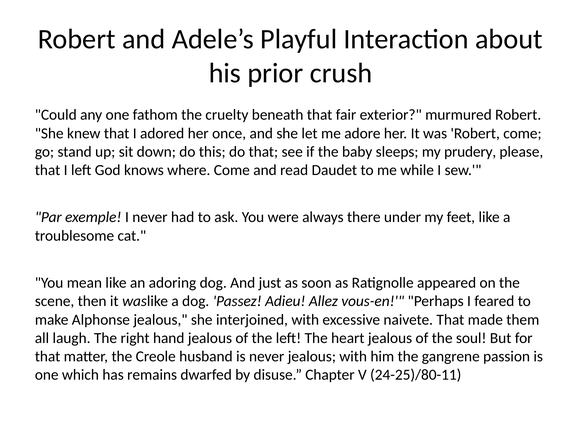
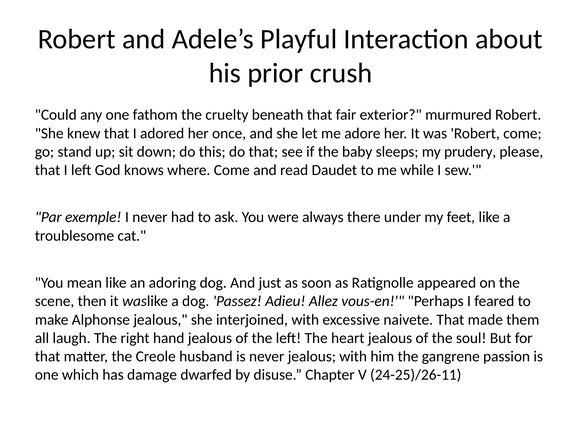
remains: remains -> damage (152, 375)
24-25)/80-11: 24-25)/80-11 -> 24-25)/26-11 (416, 375)
